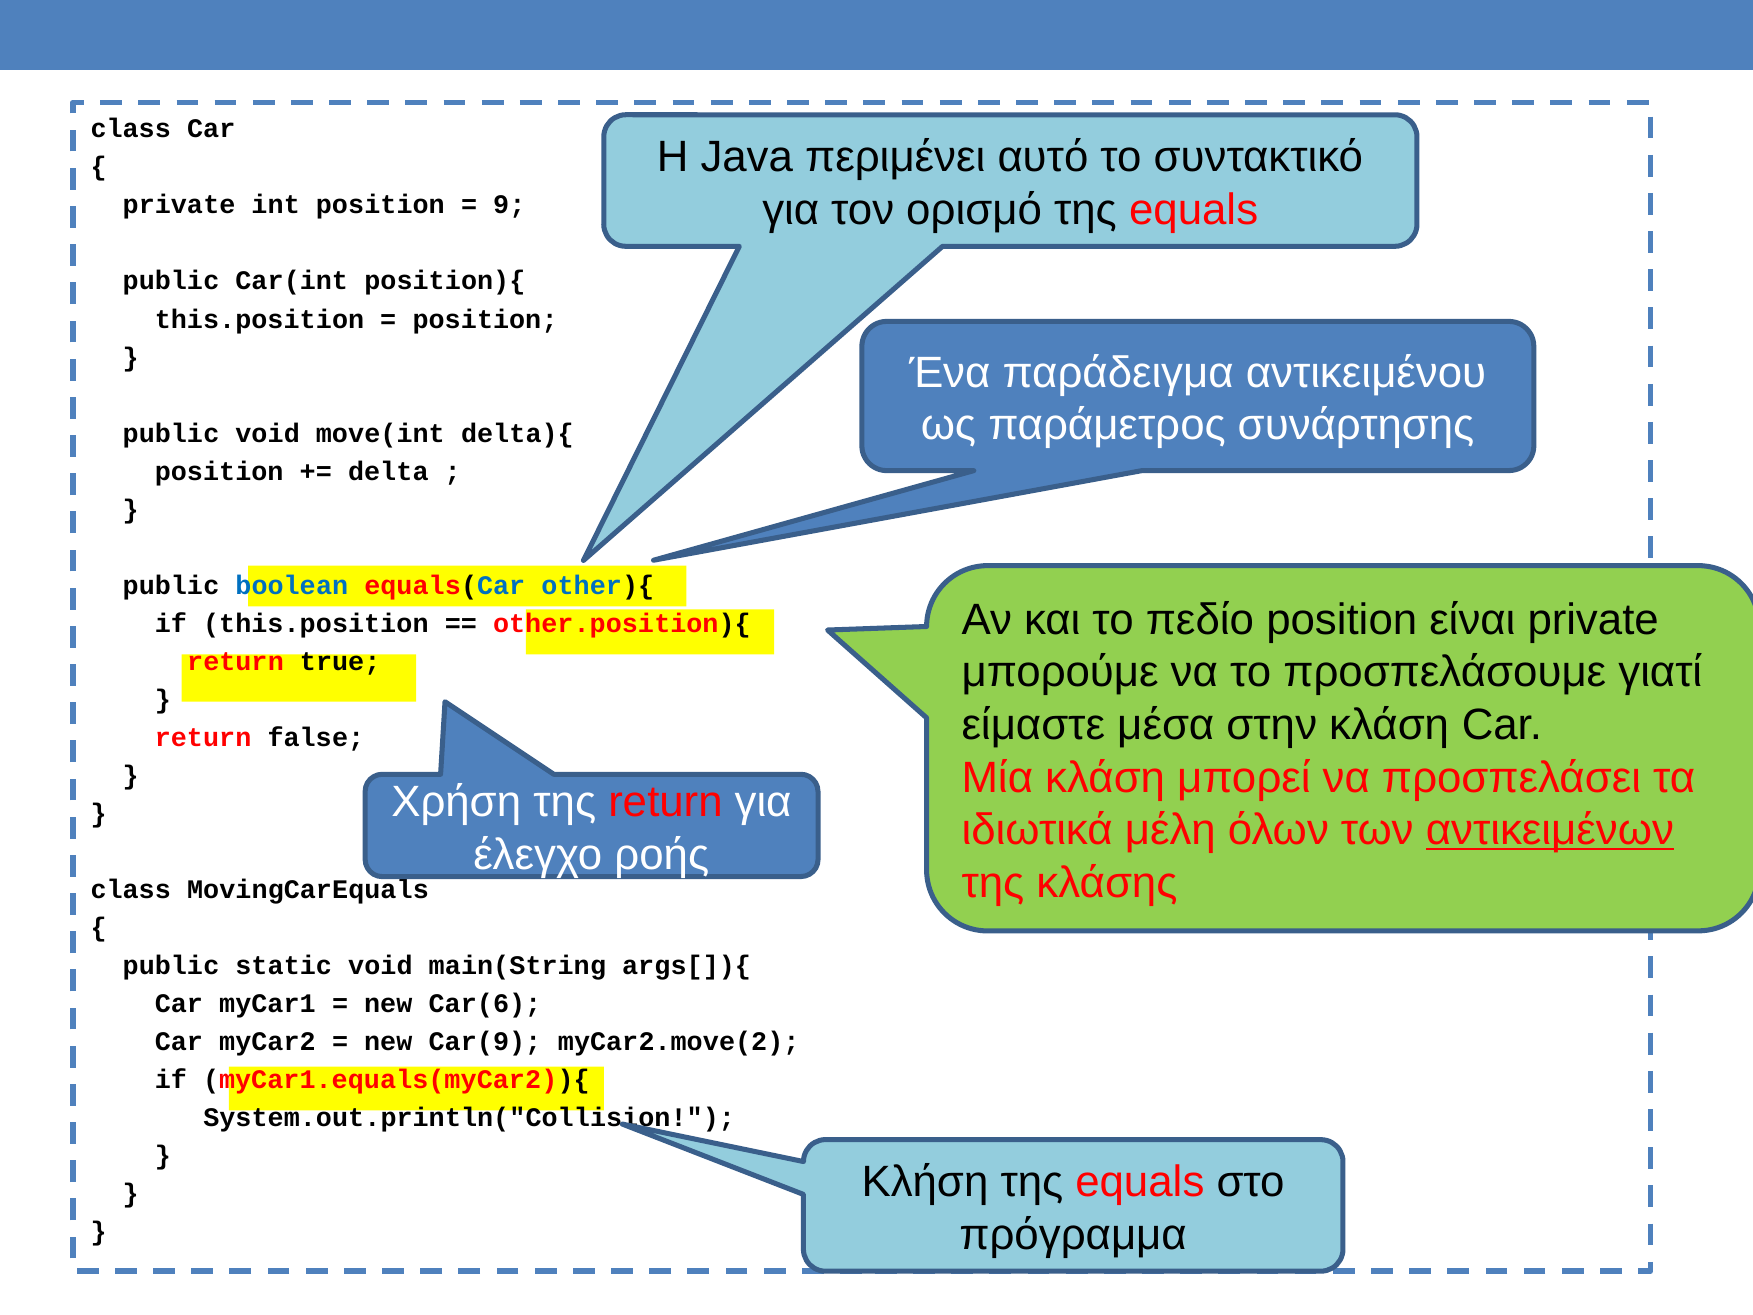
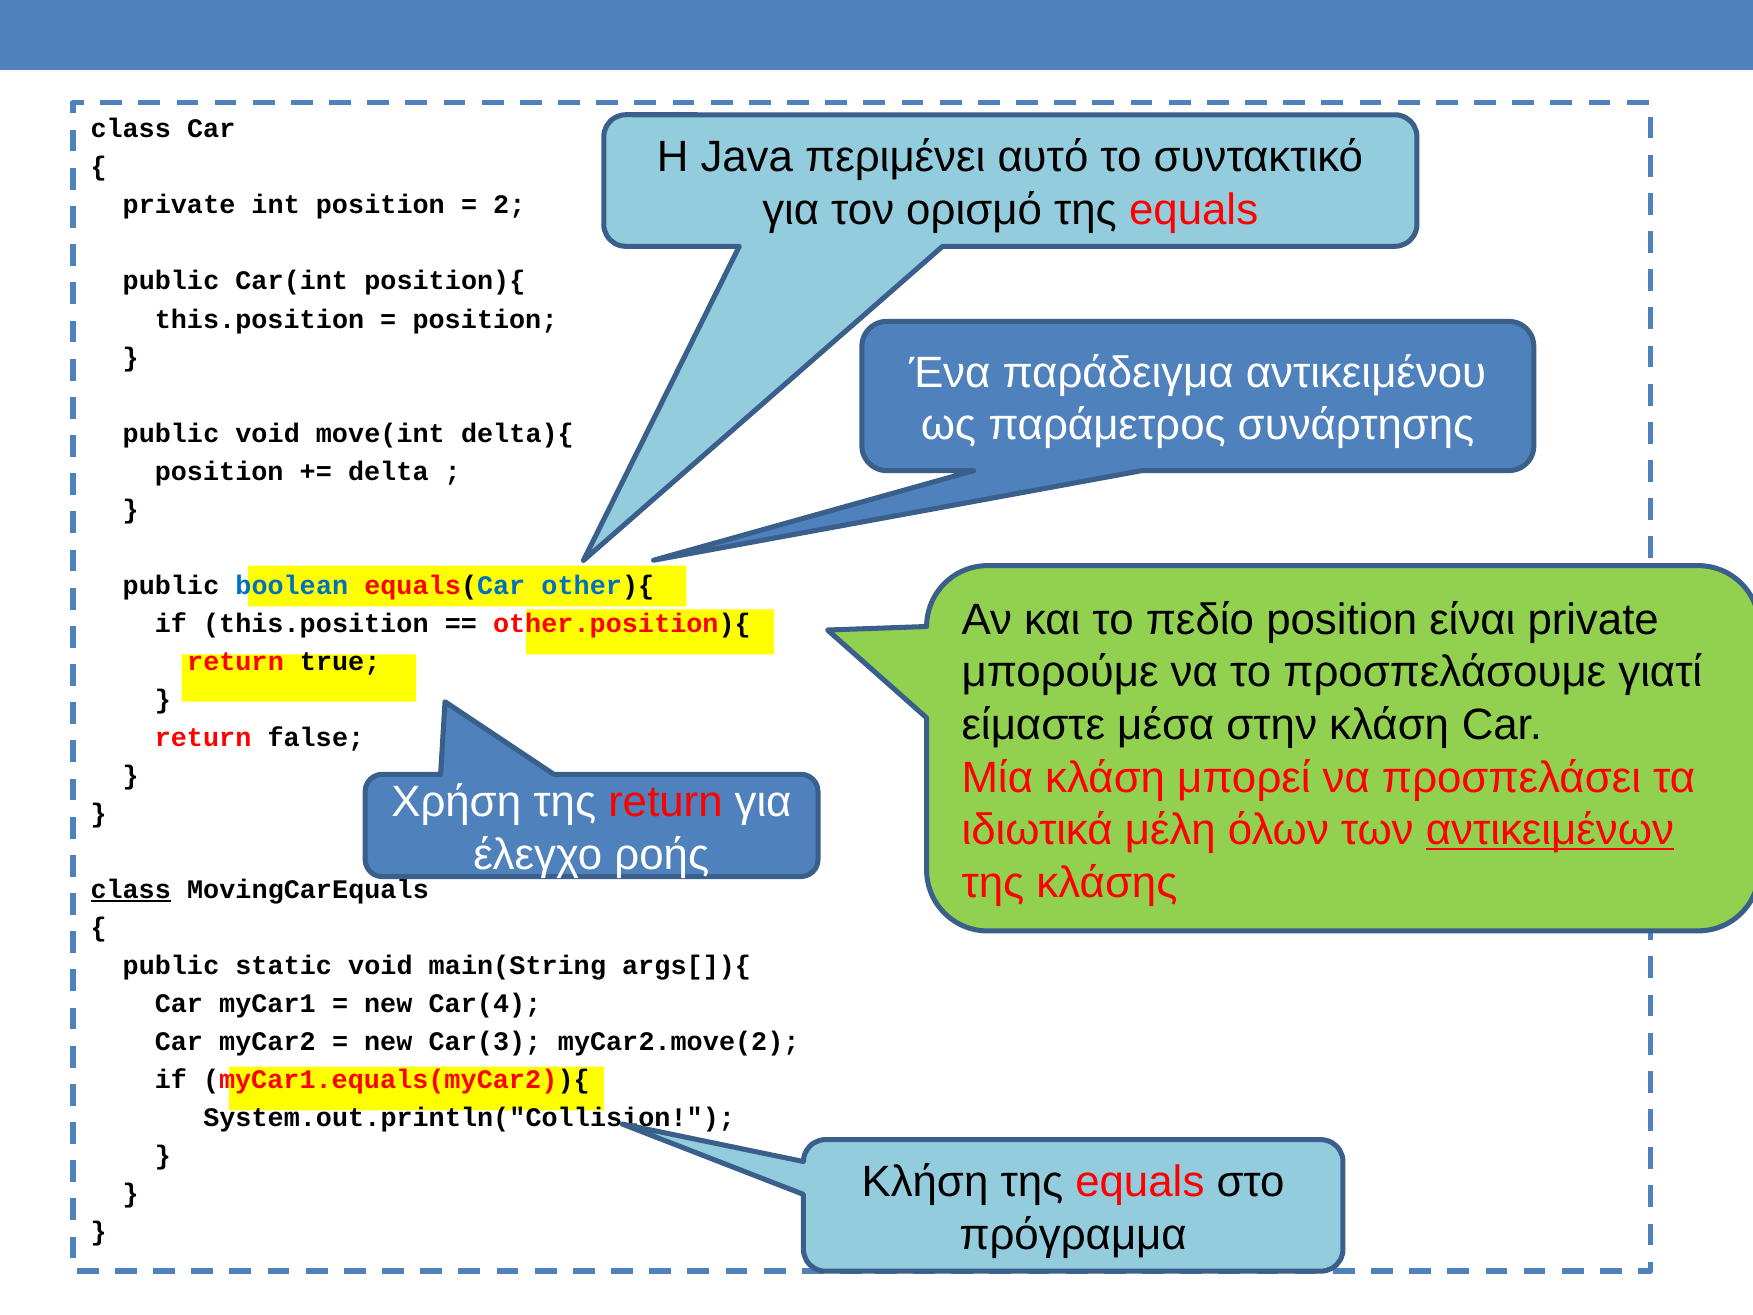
9: 9 -> 2 (509, 205)
class underline: none -> present (131, 890)
Car(6: Car(6 -> Car(4 (485, 1004)
Car(9: Car(9 -> Car(3 (485, 1042)
